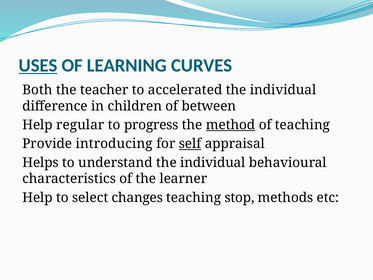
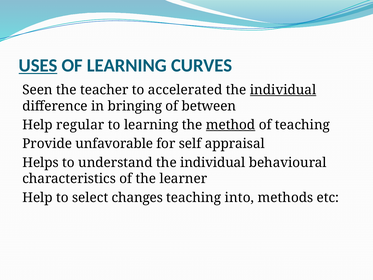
Both: Both -> Seen (37, 90)
individual underline: none -> present (283, 90)
children: children -> bringing (135, 106)
to progress: progress -> learning (151, 125)
introducing: introducing -> unfavorable (114, 144)
self underline: present -> none (190, 144)
stop: stop -> into (239, 197)
